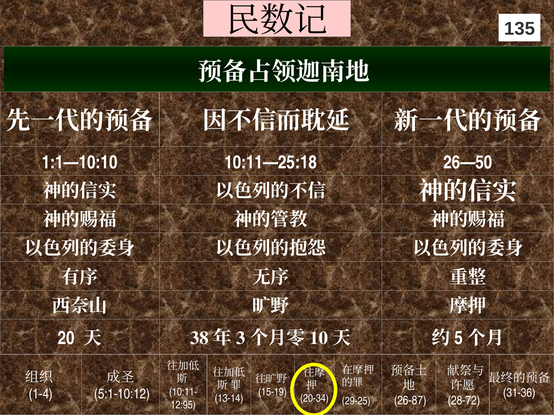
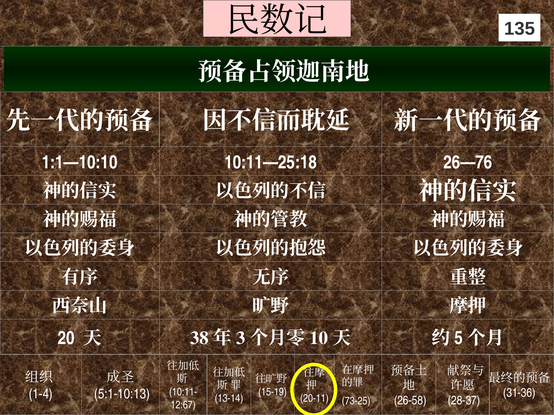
26—50: 26—50 -> 26—76 (468, 162)
5:1-10:12: 5:1-10:12 -> 5:1-10:13 (122, 394)
20-34: 20-34 -> 20-11 (314, 399)
26-87: 26-87 -> 26-58 (410, 401)
28-72: 28-72 -> 28-37 (464, 401)
29-25: 29-25 -> 73-25 (356, 402)
12:95: 12:95 -> 12:67 (183, 405)
